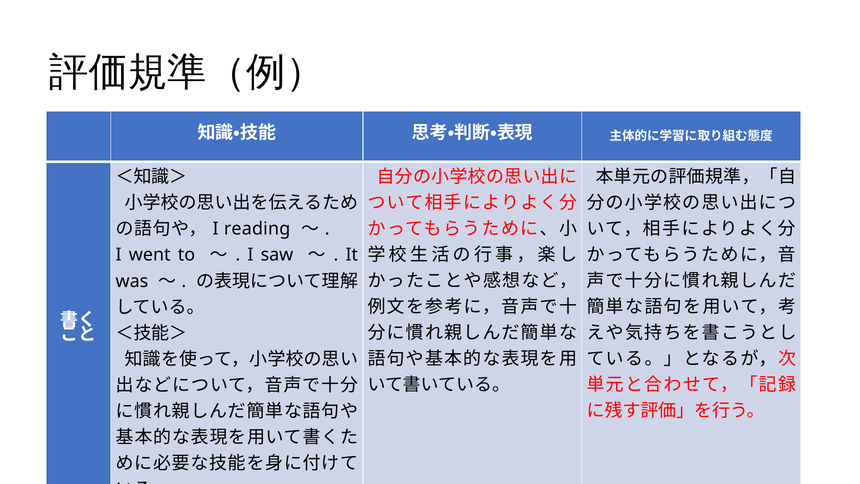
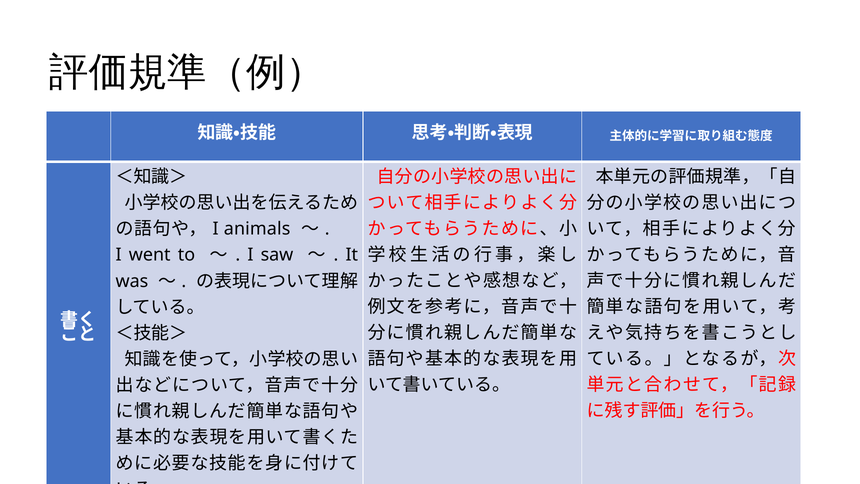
reading: reading -> animals (257, 229)
